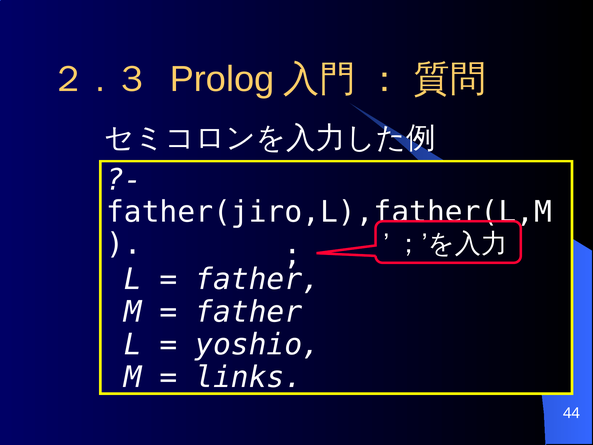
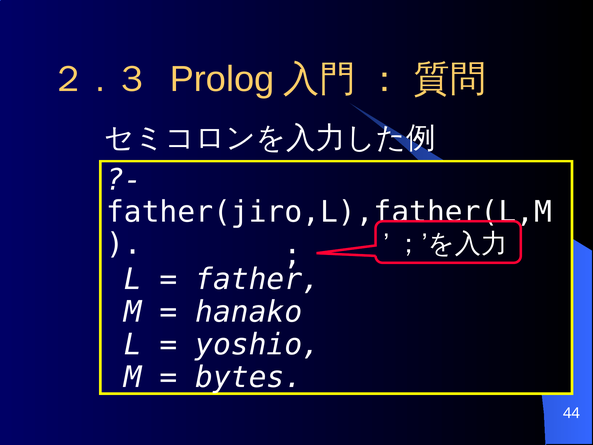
father: father -> hanako (249, 312)
links: links -> bytes (249, 377)
